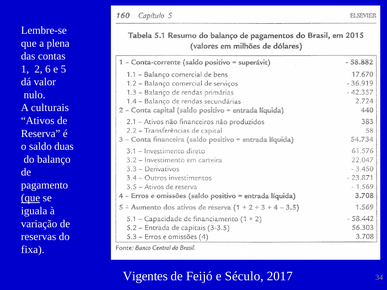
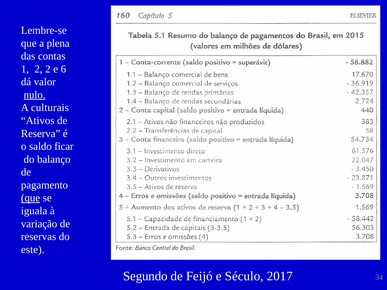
2 6: 6 -> 2 (48, 69)
5: 5 -> 6 (63, 69)
nulo underline: none -> present (35, 95)
duas: duas -> ficar (64, 146)
fixa: fixa -> este (33, 250)
Vigentes: Vigentes -> Segundo (145, 276)
